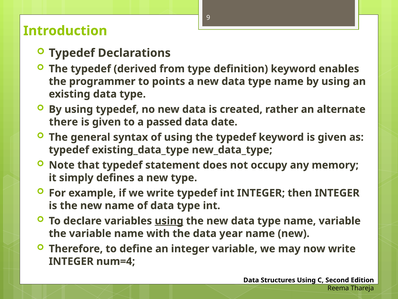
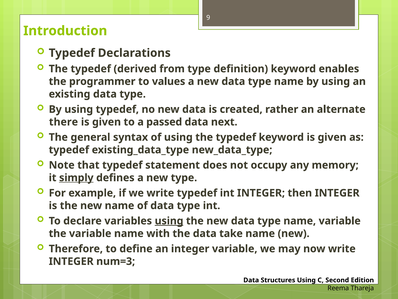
points: points -> values (169, 81)
date: date -> next (224, 122)
simply underline: none -> present (76, 177)
year: year -> take (231, 233)
num=4: num=4 -> num=3 (116, 261)
